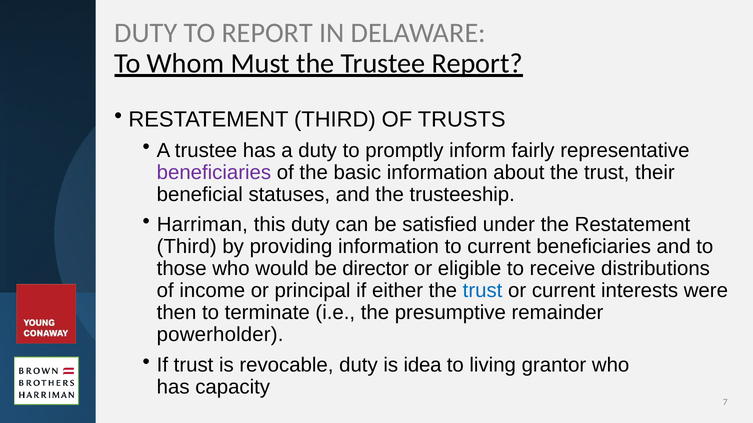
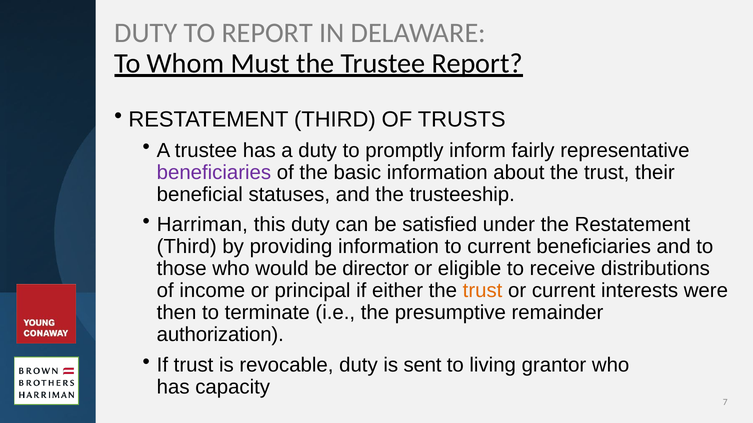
trust colour: blue -> orange (483, 291)
powerholder: powerholder -> authorization (220, 335)
idea: idea -> sent (423, 366)
